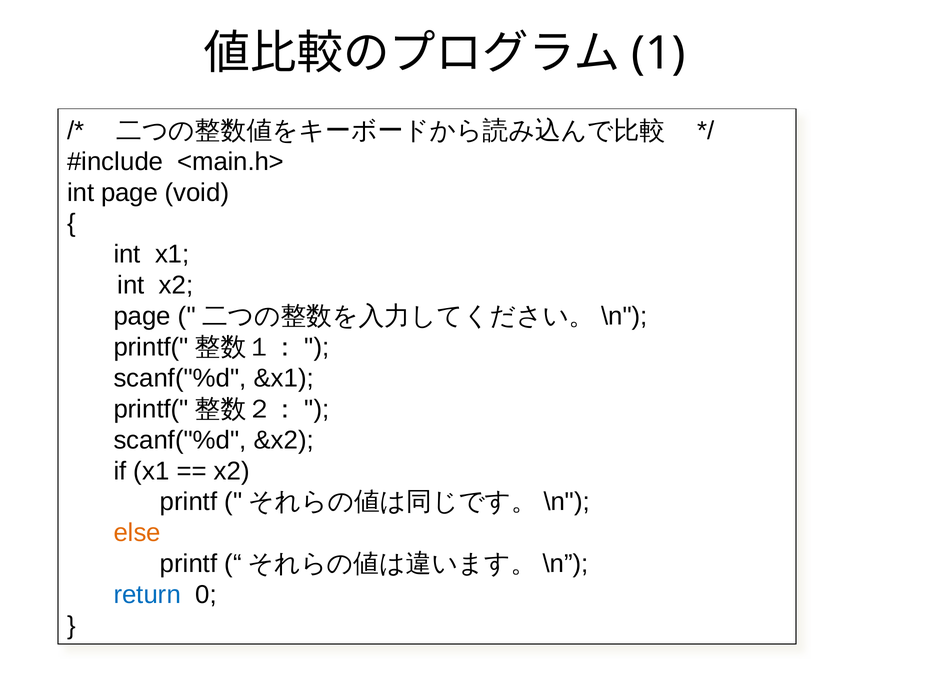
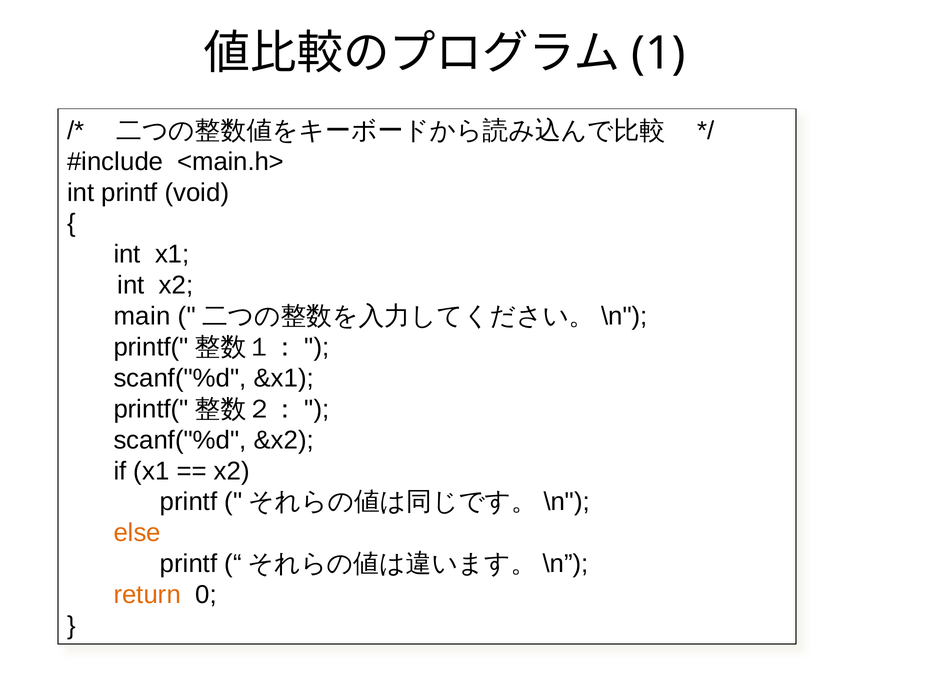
int page: page -> printf (130, 193)
page: page -> main (142, 316)
return colour: blue -> orange (147, 595)
